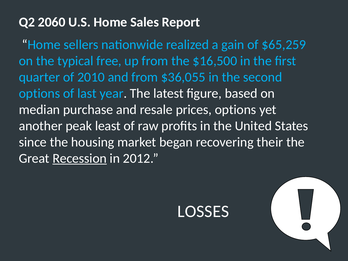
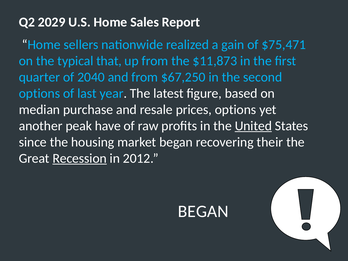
2060: 2060 -> 2029 (52, 22)
$65,259: $65,259 -> $75,471 (284, 45)
free: free -> that (109, 61)
$16,500: $16,500 -> $11,873 (215, 61)
2010: 2010 -> 2040 (91, 77)
$36,055: $36,055 -> $67,250 (183, 77)
least: least -> have (108, 126)
United underline: none -> present (253, 126)
LOSSES: LOSSES -> BEGAN (203, 211)
